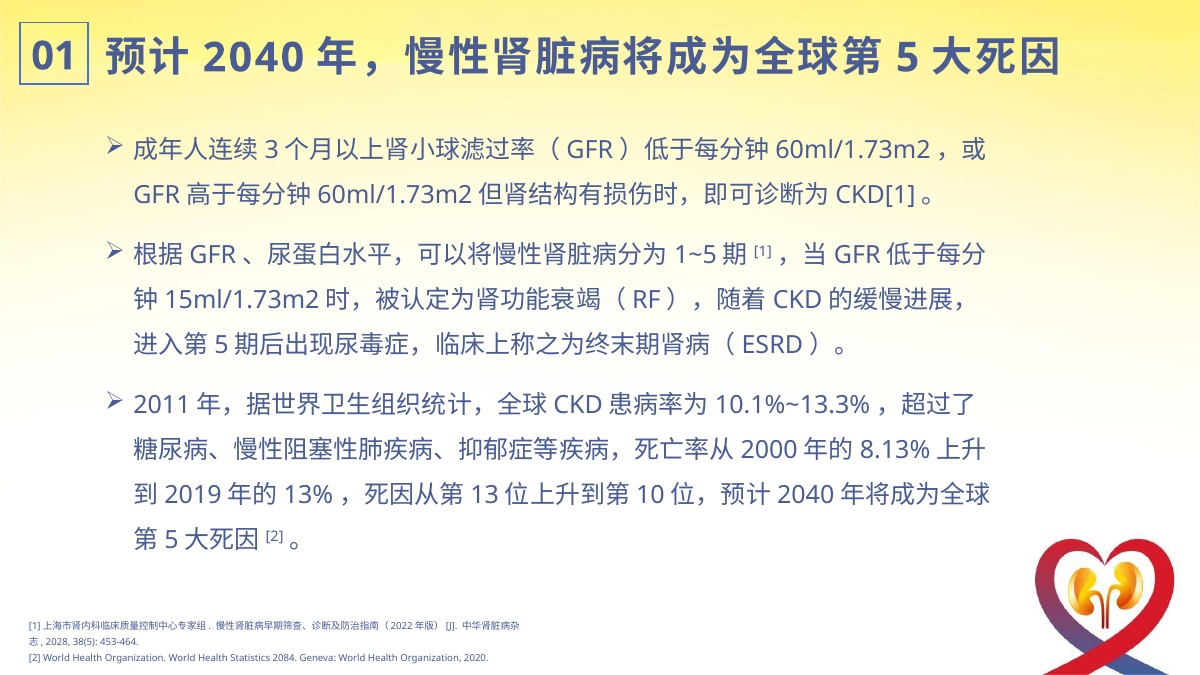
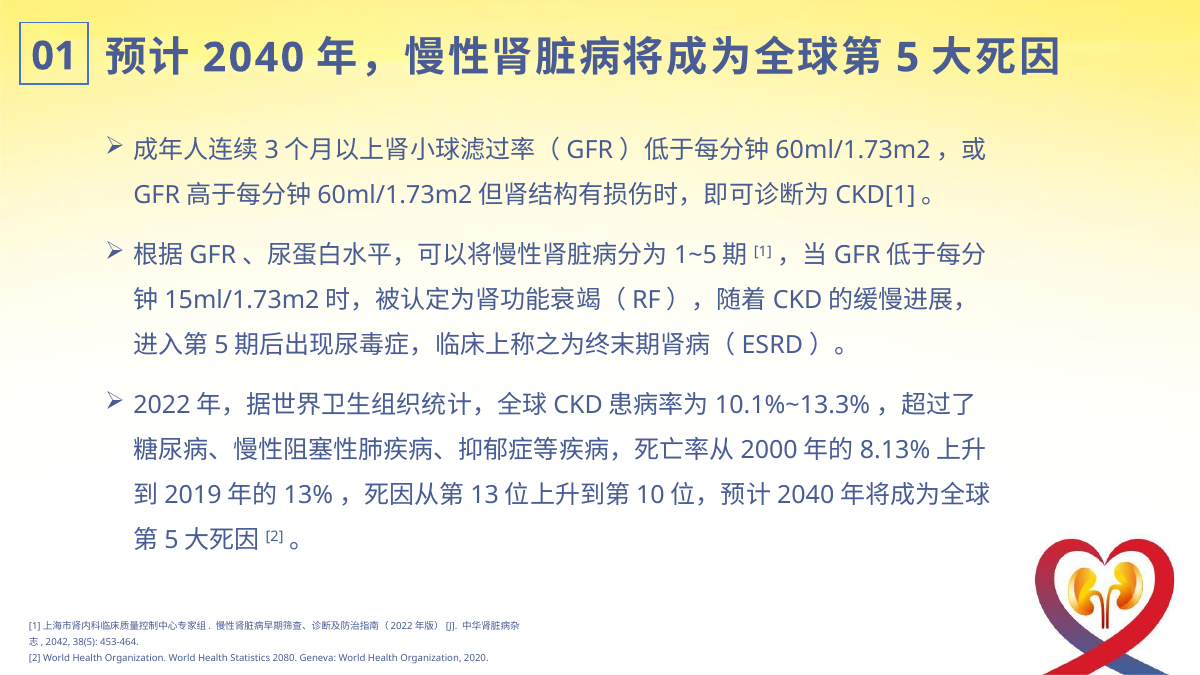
2011: 2011 -> 2022 (162, 406)
2028: 2028 -> 2042 (58, 642)
2084: 2084 -> 2080 (285, 658)
